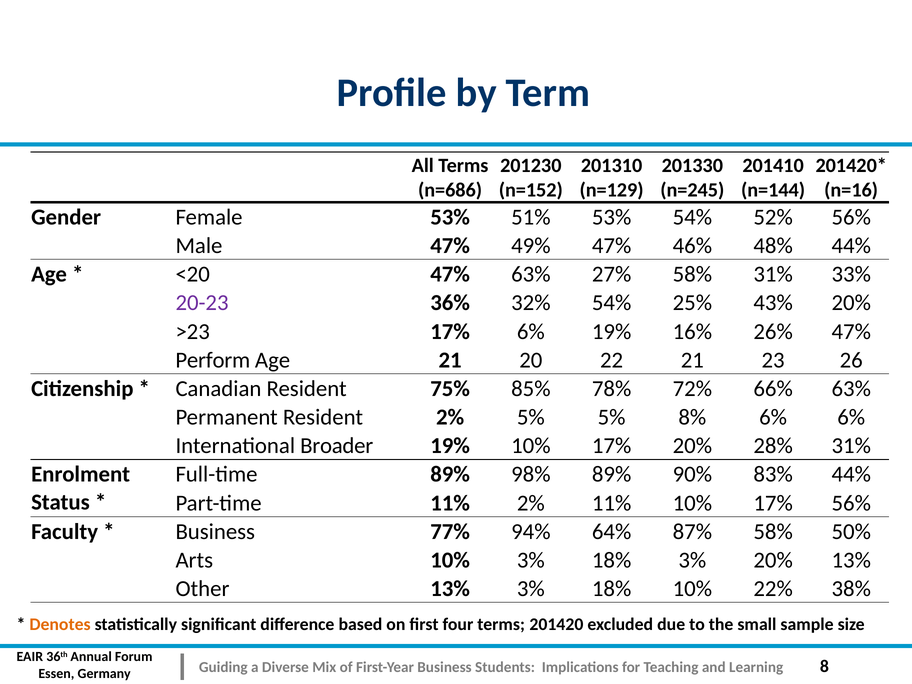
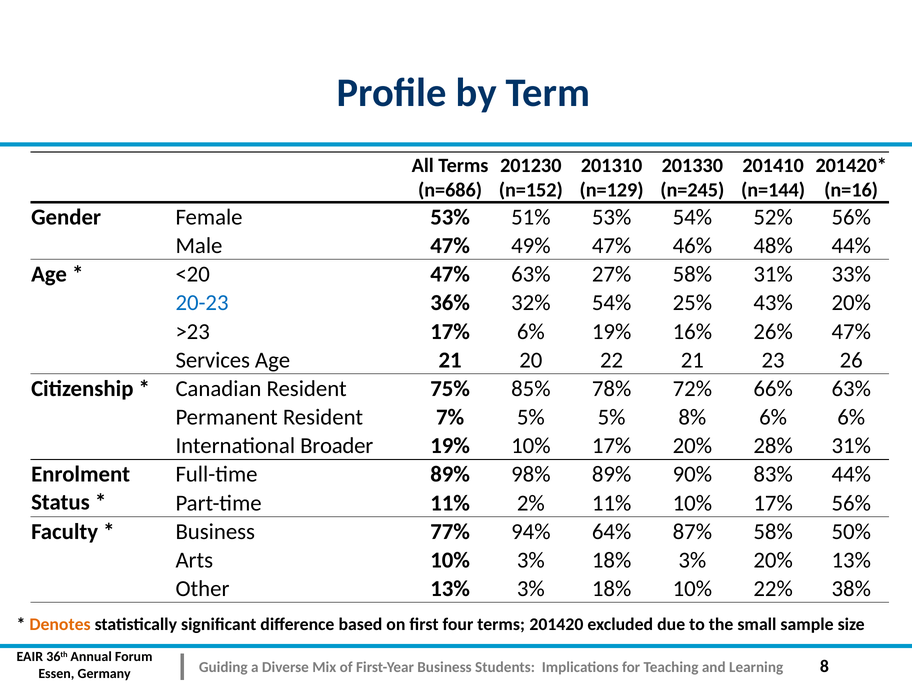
20-23 colour: purple -> blue (202, 303)
Perform: Perform -> Services (213, 360)
Resident 2%: 2% -> 7% (450, 417)
